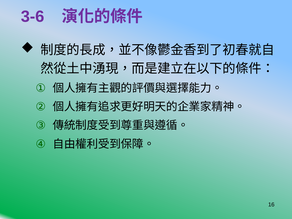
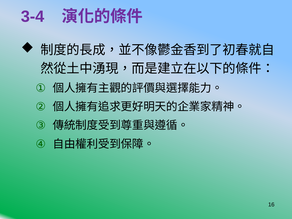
3-6: 3-6 -> 3-4 (33, 17)
